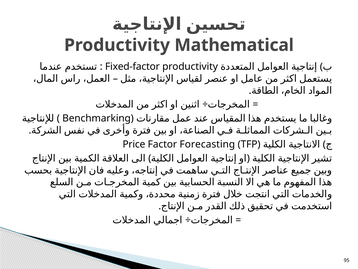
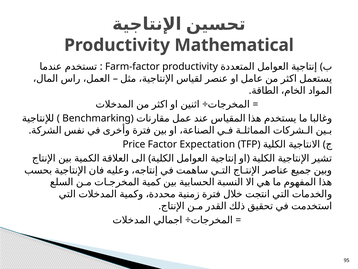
Fixed-factor: Fixed-factor -> Farm-factor (132, 66)
Forecasting: Forecasting -> Expectation (207, 144)
